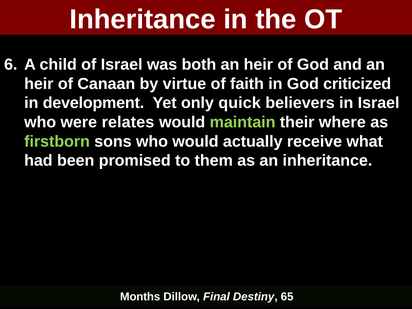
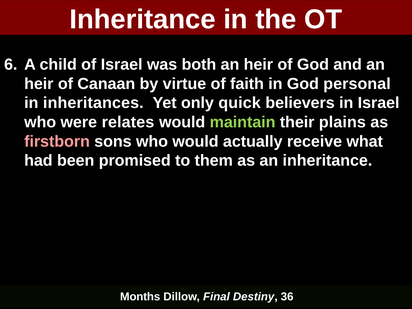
criticized: criticized -> personal (357, 84)
development: development -> inheritances (93, 103)
where: where -> plains (342, 122)
firstborn colour: light green -> pink (57, 141)
65: 65 -> 36 (287, 297)
